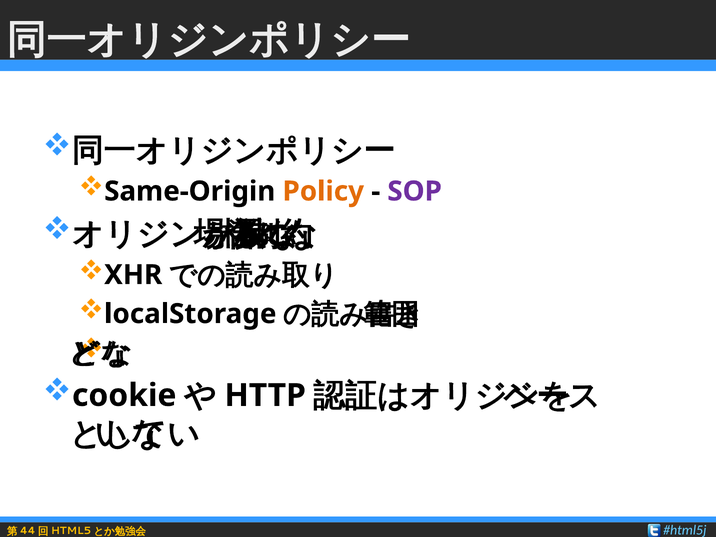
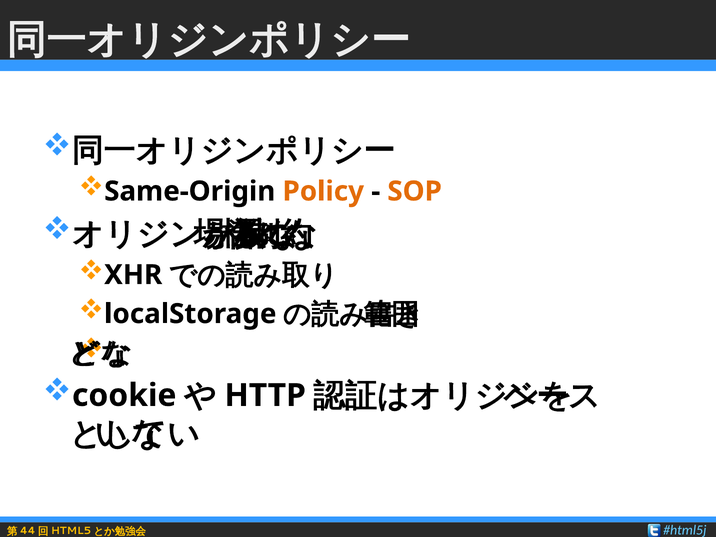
SOP colour: purple -> orange (415, 191)
